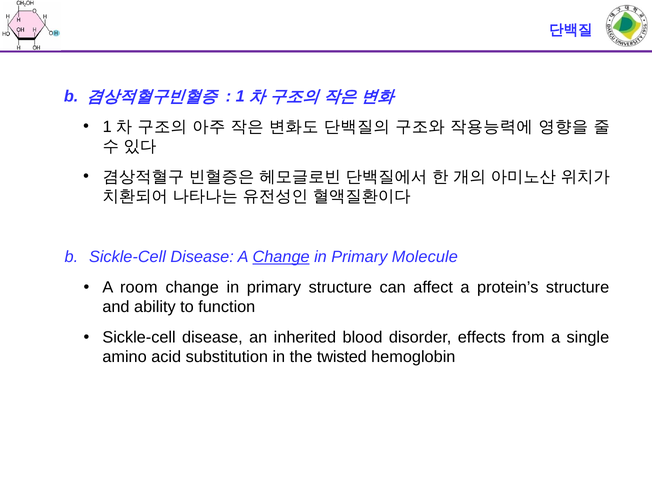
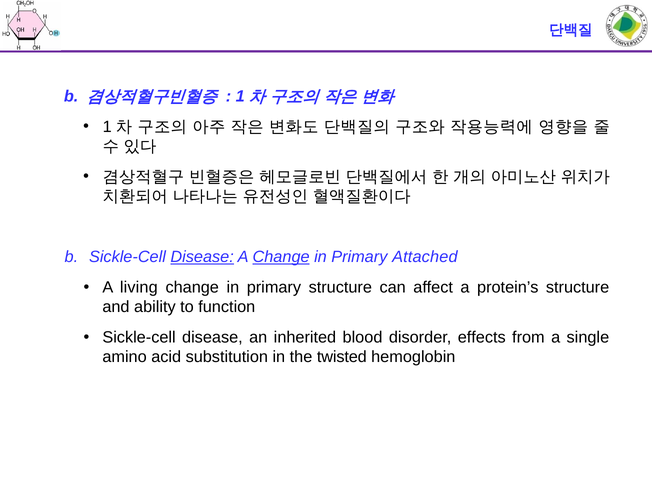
Disease underline: none -> present (202, 257)
Molecule: Molecule -> Attached (425, 257)
room: room -> living (139, 288)
